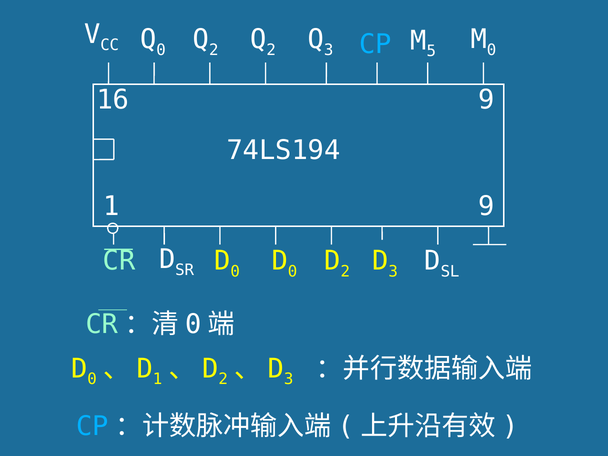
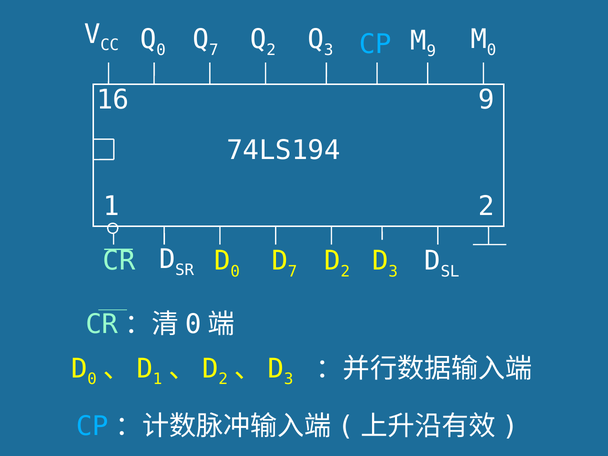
2: 2 -> 7 (214, 50)
5: 5 -> 9 (431, 51)
1 9: 9 -> 2 (486, 206)
0: 0 -> 7 (293, 271)
